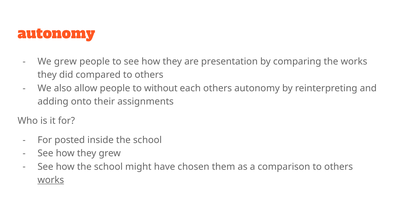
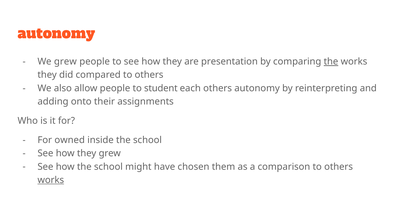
the underline: none -> present (331, 62)
without: without -> student (161, 88)
posted: posted -> owned (70, 140)
